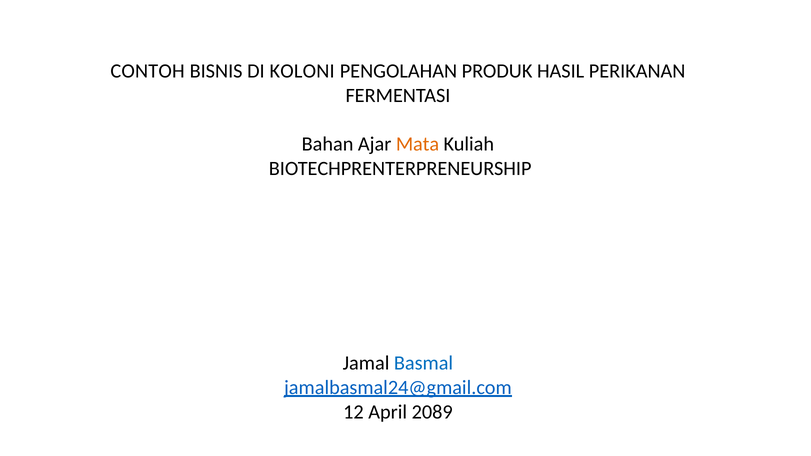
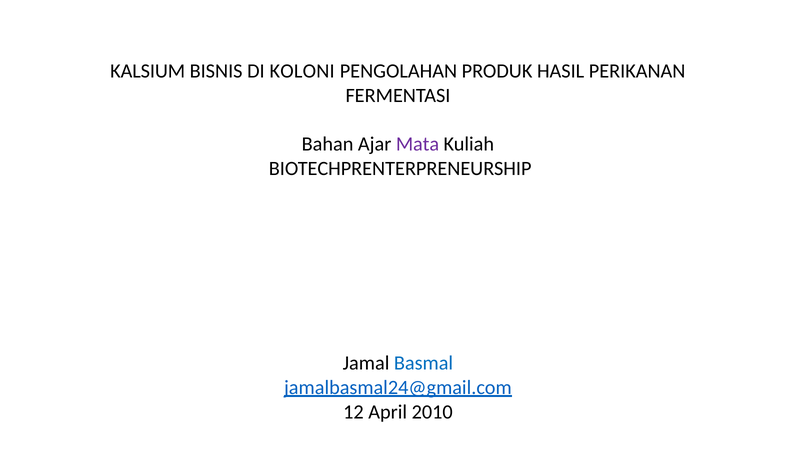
CONTOH: CONTOH -> KALSIUM (148, 71)
Mata colour: orange -> purple (418, 144)
2089: 2089 -> 2010 (432, 412)
